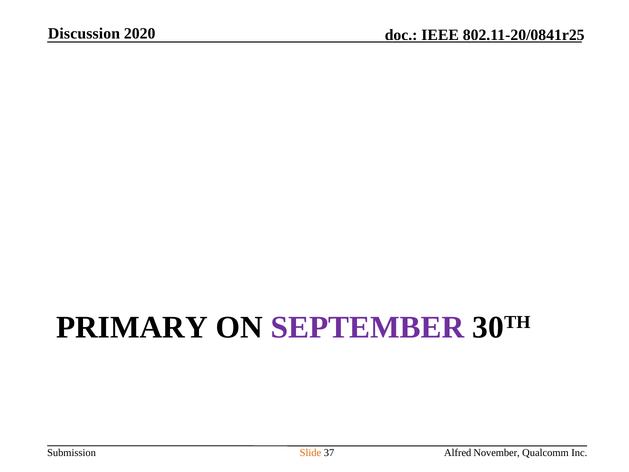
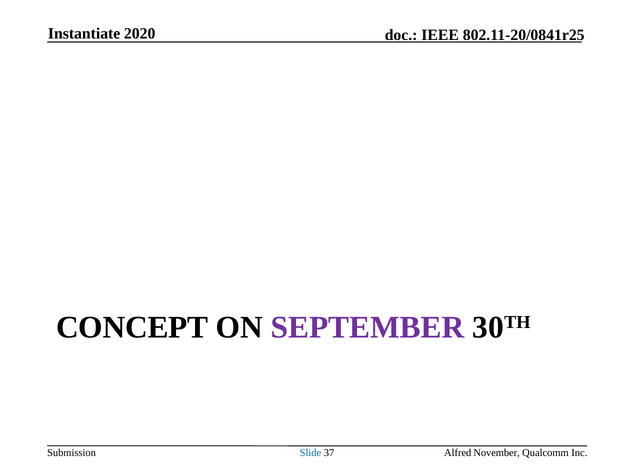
Discussion: Discussion -> Instantiate (84, 33)
PRIMARY: PRIMARY -> CONCEPT (132, 327)
Slide colour: orange -> blue (310, 452)
